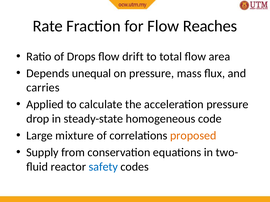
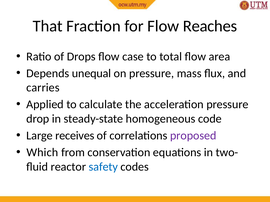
Rate: Rate -> That (48, 26)
drift: drift -> case (133, 57)
mixture: mixture -> receives (75, 136)
proposed colour: orange -> purple (193, 136)
Supply: Supply -> Which (42, 153)
